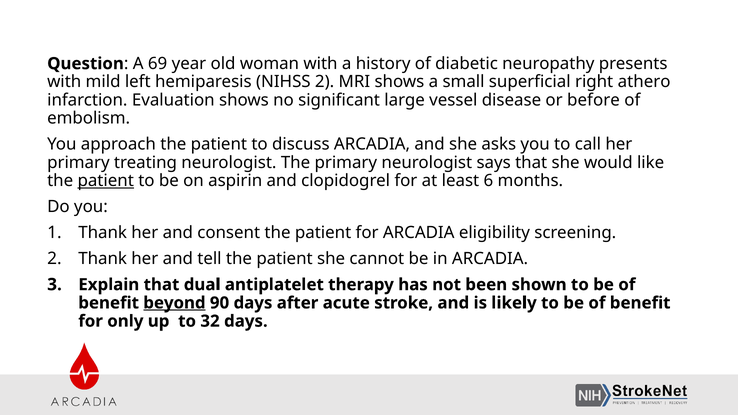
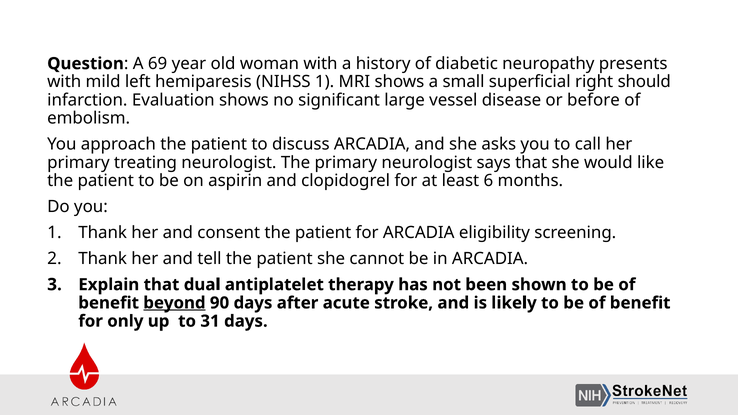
NIHSS 2: 2 -> 1 (325, 82)
athero: athero -> should (644, 82)
patient underline: present -> none (106, 181)
32: 32 -> 31 (210, 321)
